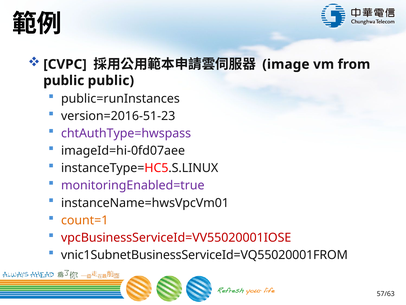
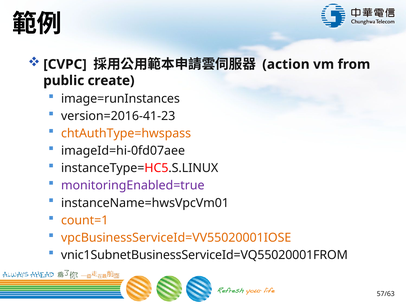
image: image -> action (286, 64)
public public: public -> create (111, 80)
public=runInstances: public=runInstances -> image=runInstances (120, 98)
version=2016-51-23: version=2016-51-23 -> version=2016-41-23 (118, 116)
chtAuthType=hwspass colour: purple -> orange (126, 133)
vpcBusinessServiceId=VV55020001IOSE colour: red -> orange (176, 237)
